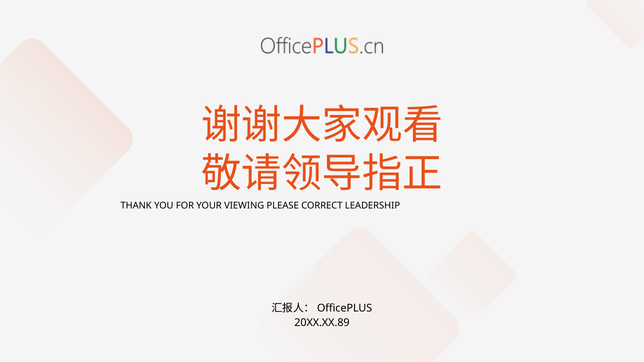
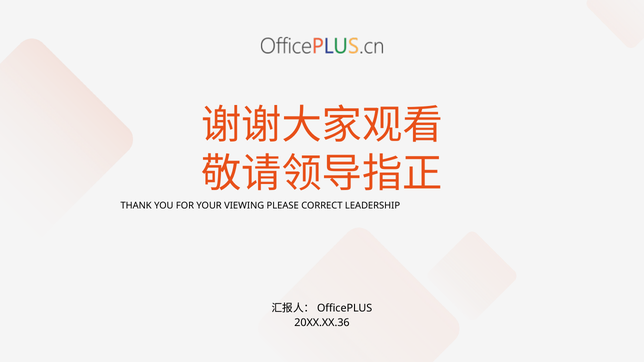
20XX.XX.89: 20XX.XX.89 -> 20XX.XX.36 (322, 323)
